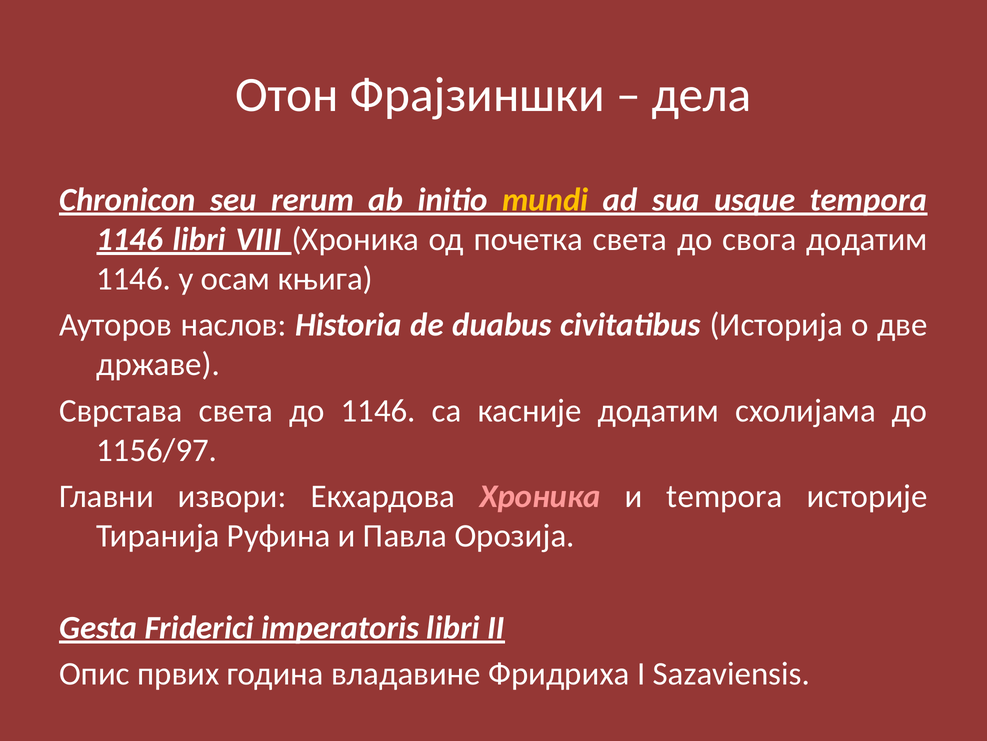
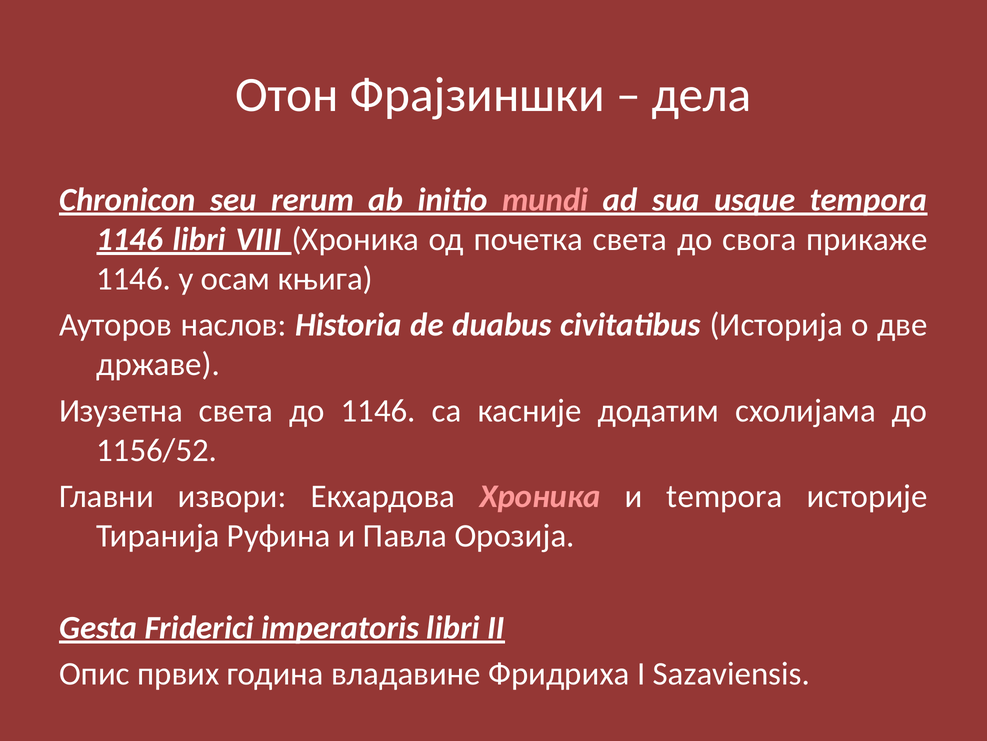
mundi colour: yellow -> pink (545, 200)
свога додатим: додатим -> прикаже (867, 239)
Сврстава: Сврстава -> Изузетна (121, 410)
1156/97: 1156/97 -> 1156/52 (157, 450)
